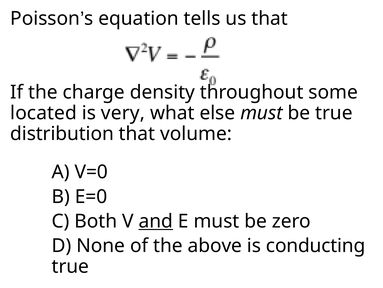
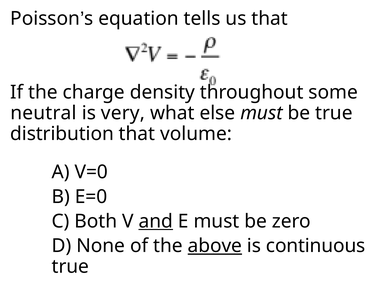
located: located -> neutral (43, 113)
above underline: none -> present (215, 245)
conducting: conducting -> continuous (316, 245)
